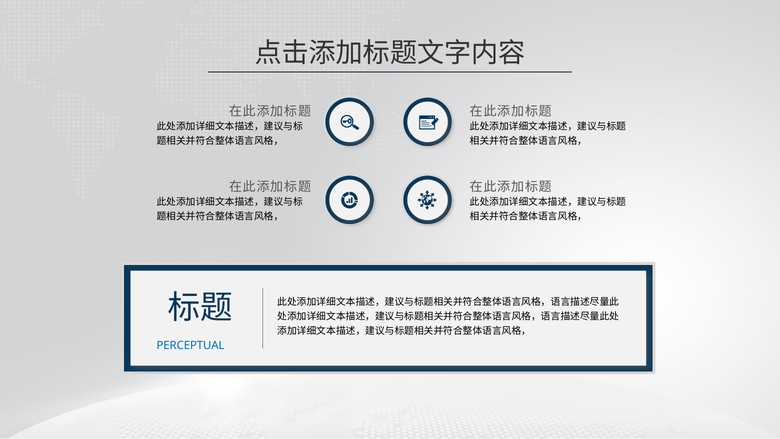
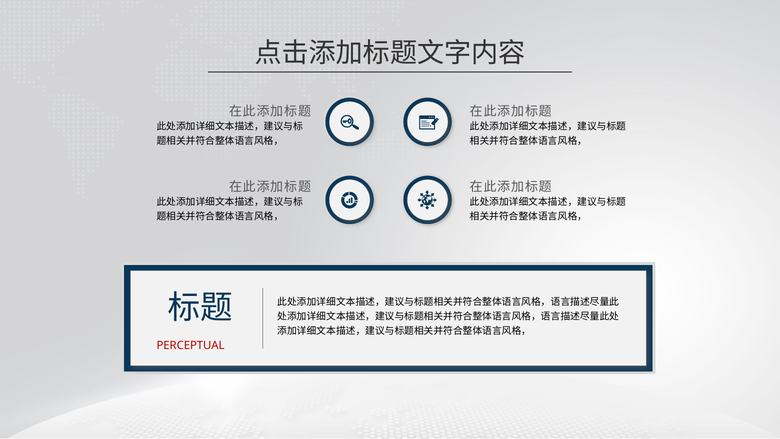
PERCEPTUAL colour: blue -> red (191, 345)
